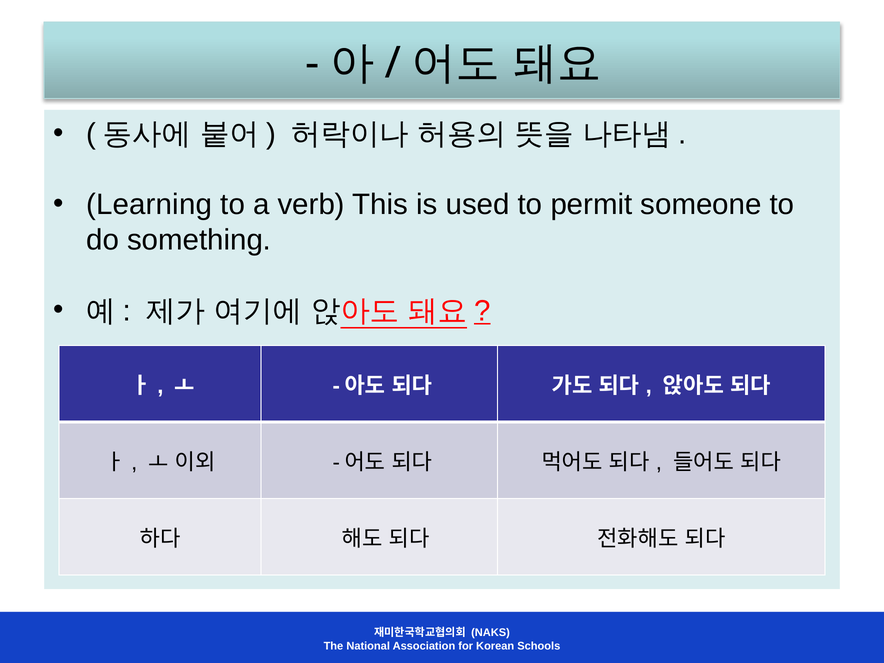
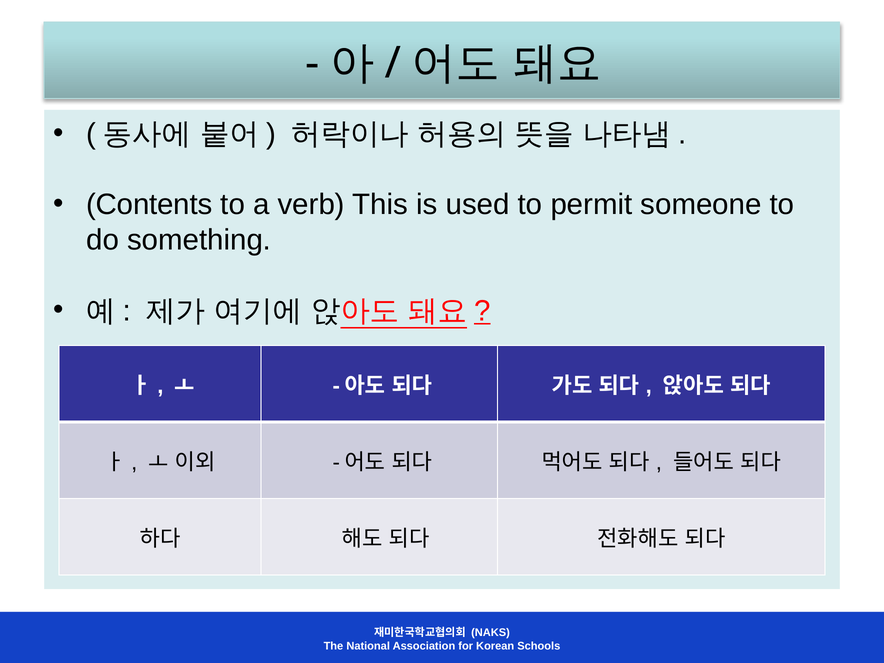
Learning: Learning -> Contents (149, 205)
